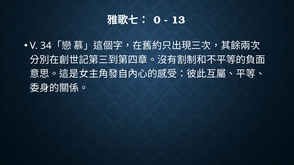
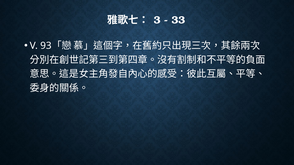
0: 0 -> 3 (157, 20)
13: 13 -> 33 (178, 20)
34: 34 -> 93 (46, 46)
